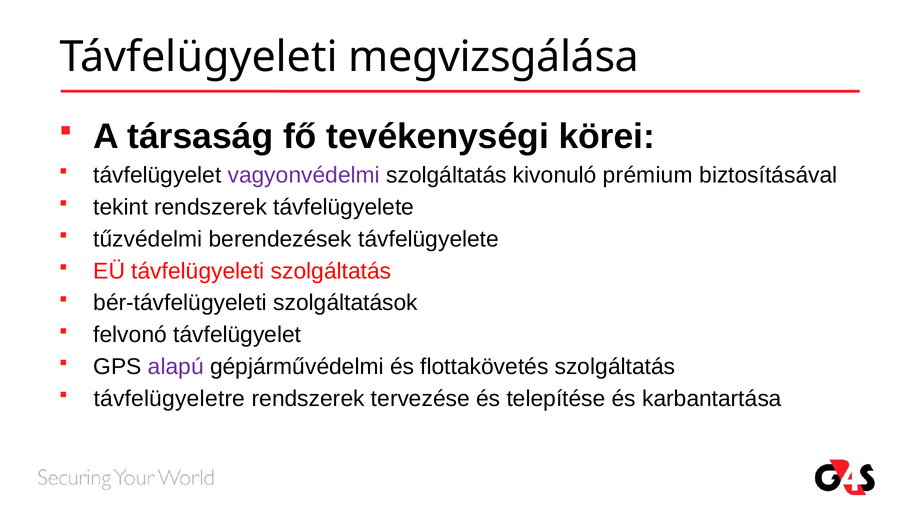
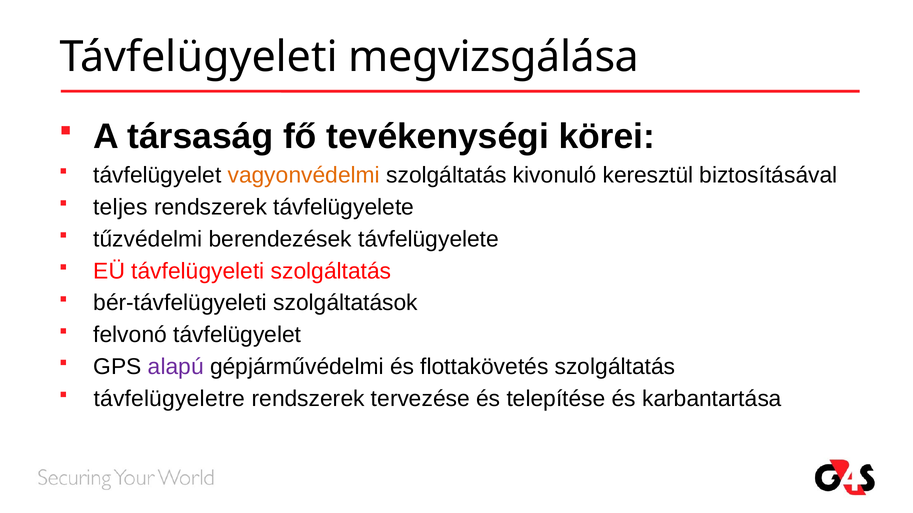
vagyonvédelmi colour: purple -> orange (304, 175)
prémium: prémium -> keresztül (648, 175)
tekint: tekint -> teljes (121, 207)
